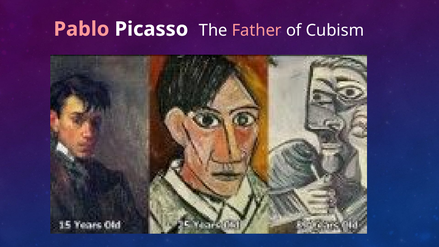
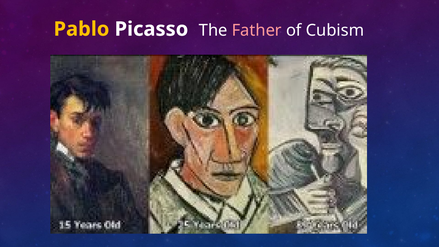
Pablo colour: pink -> yellow (81, 29)
